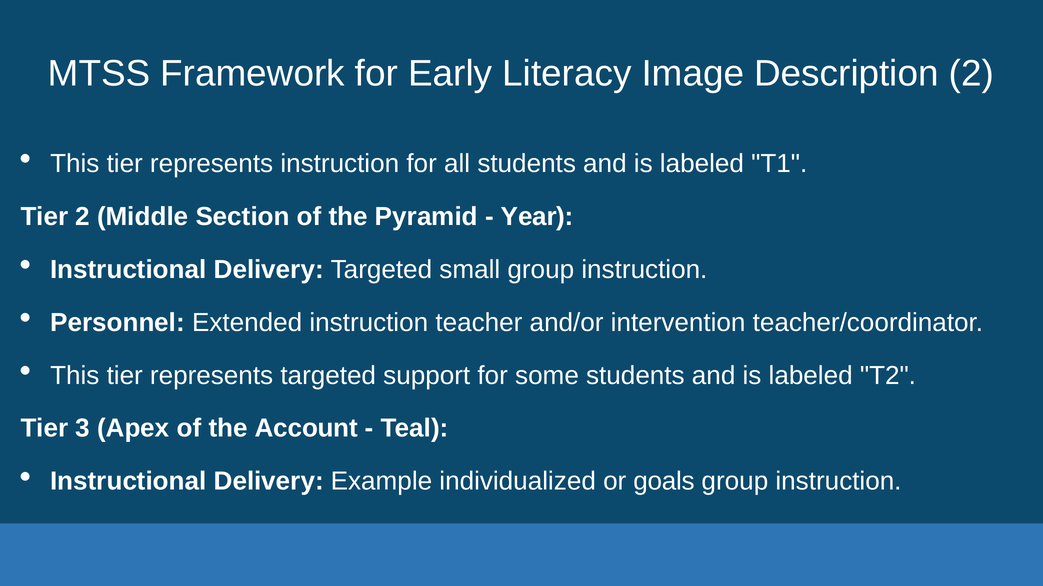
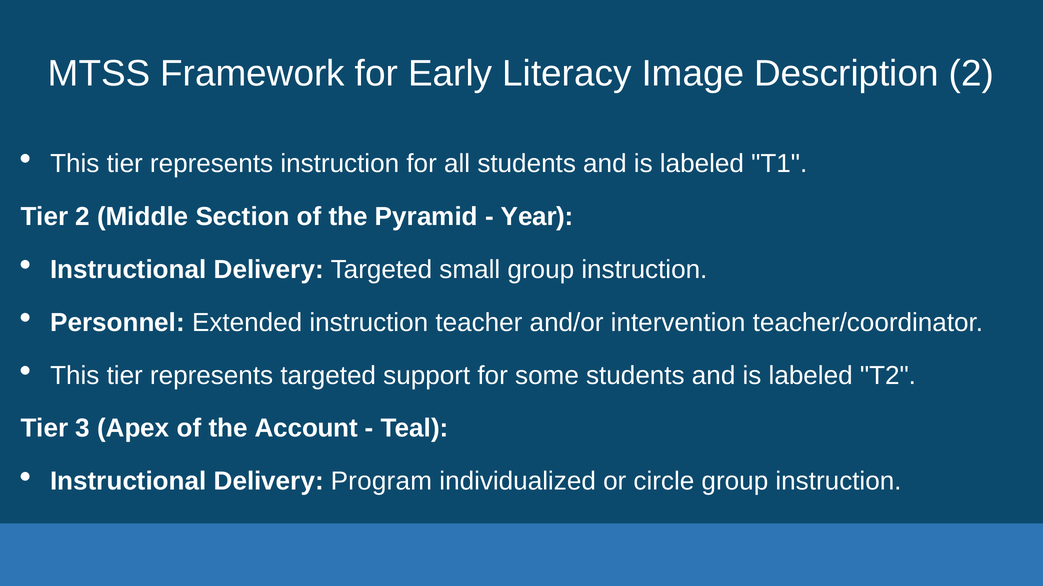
Example: Example -> Program (381, 482)
goals: goals -> circle (664, 482)
